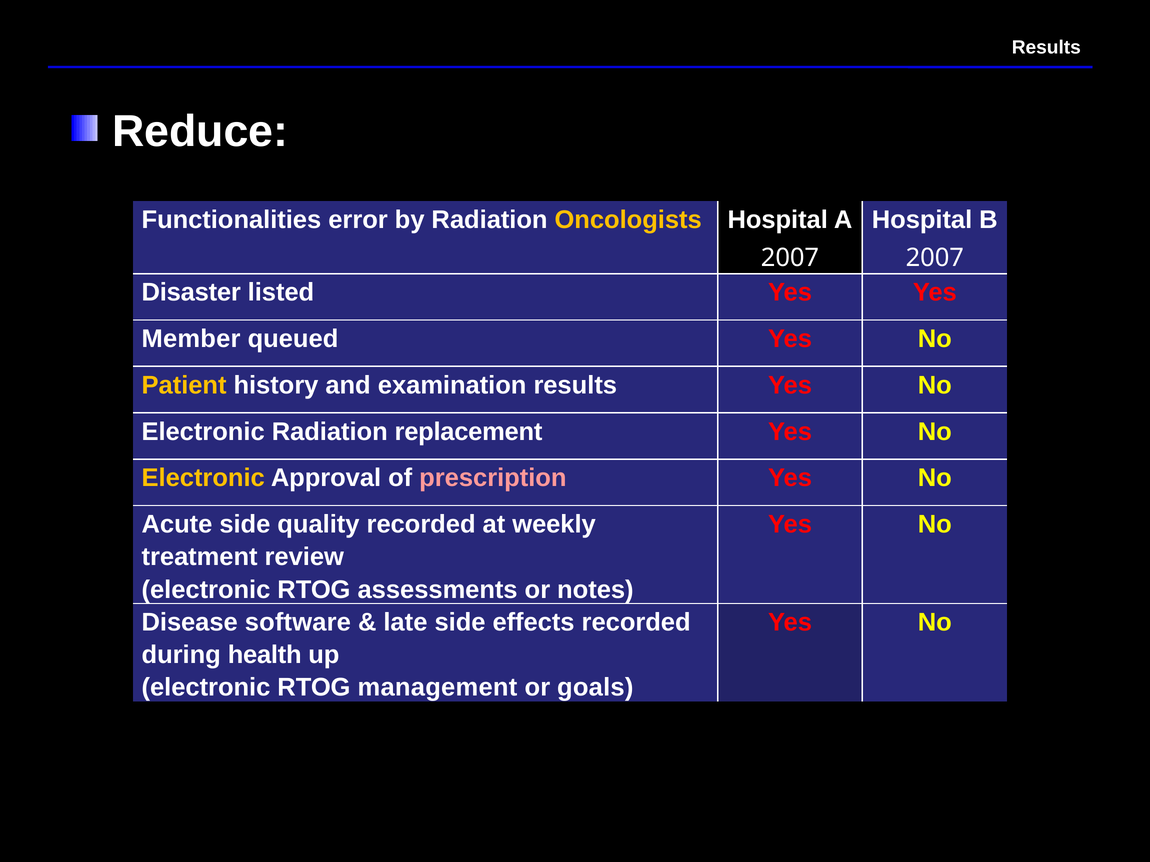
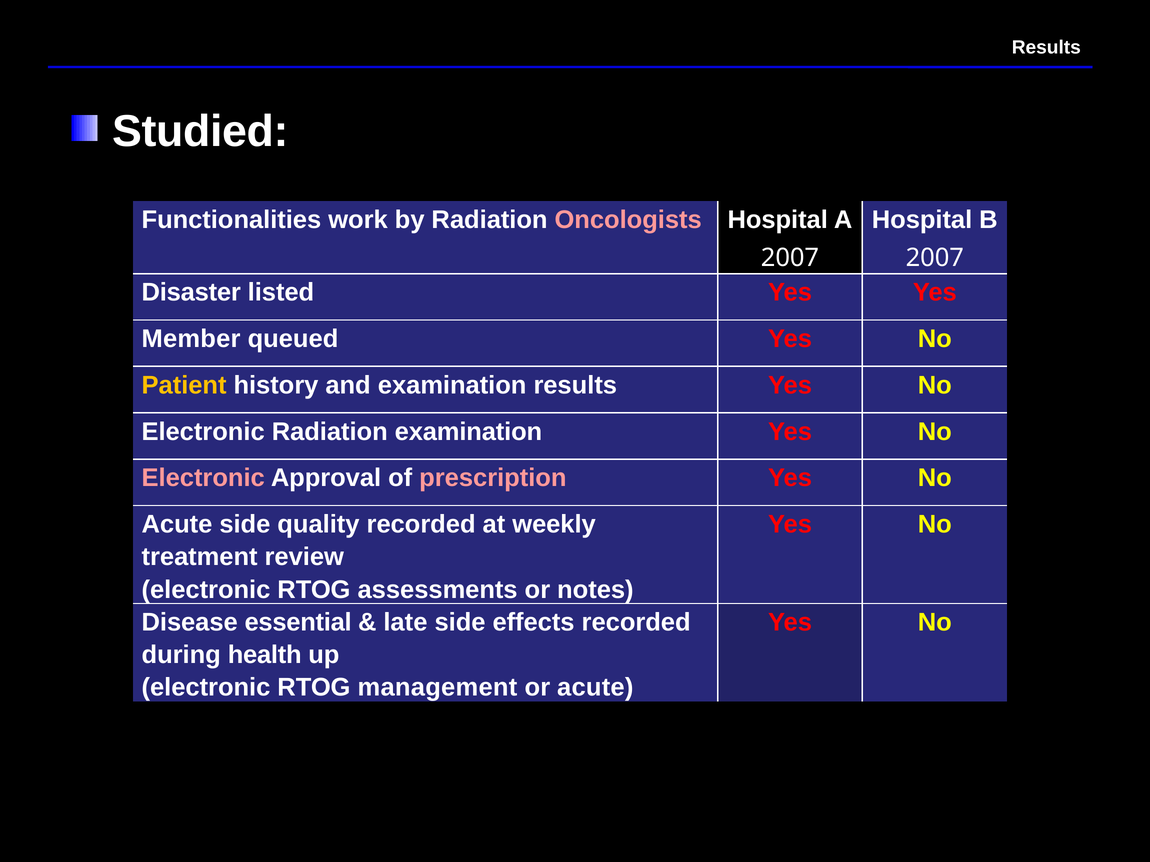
Reduce: Reduce -> Studied (200, 132)
error: error -> work (358, 220)
Oncologists colour: yellow -> pink (628, 220)
Radiation replacement: replacement -> examination (468, 432)
Electronic colour: yellow -> pink (203, 478)
software: software -> essential (298, 623)
or goals: goals -> acute (595, 688)
